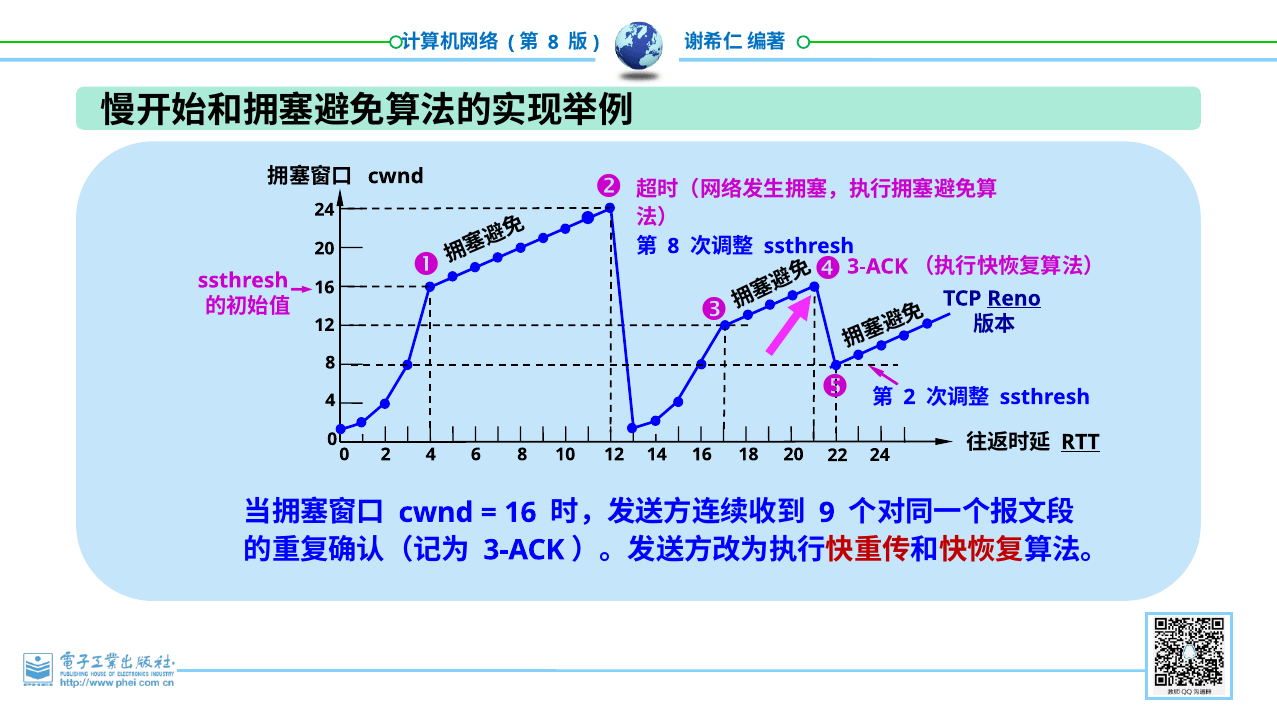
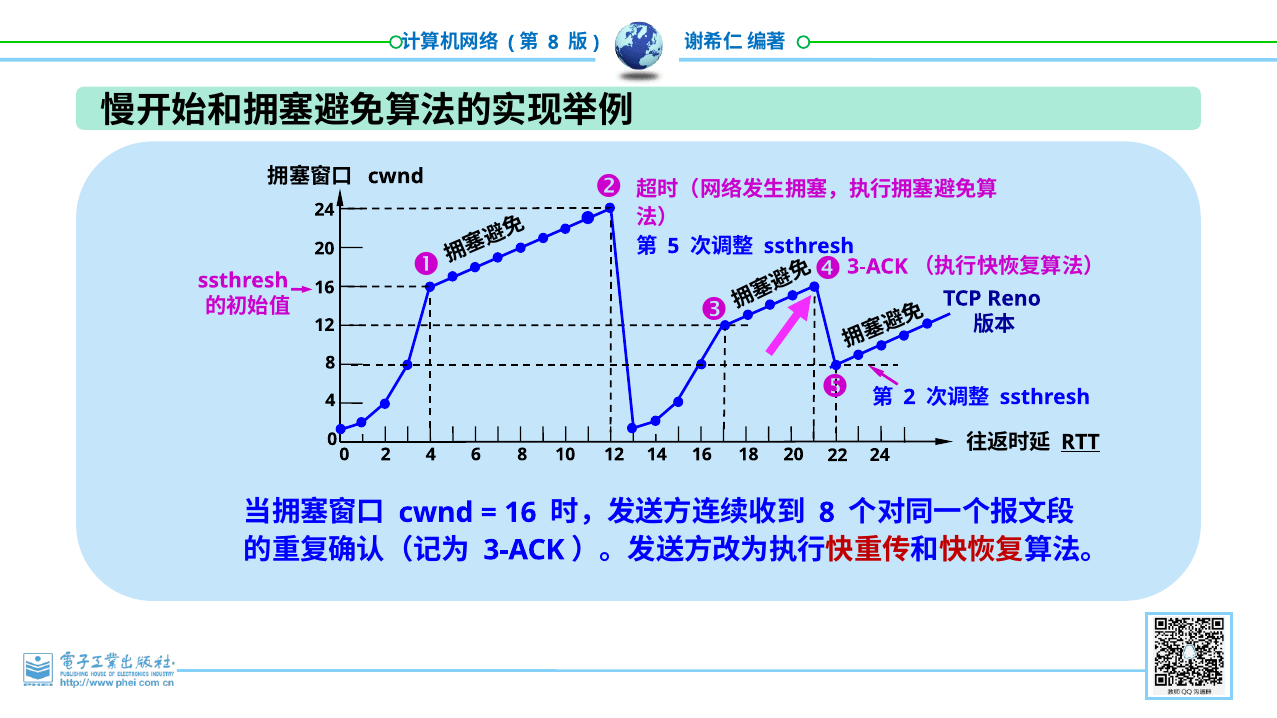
8: 8 -> 5 (673, 246)
Reno underline: present -> none (1014, 299)
9: 9 -> 8 (827, 513)
